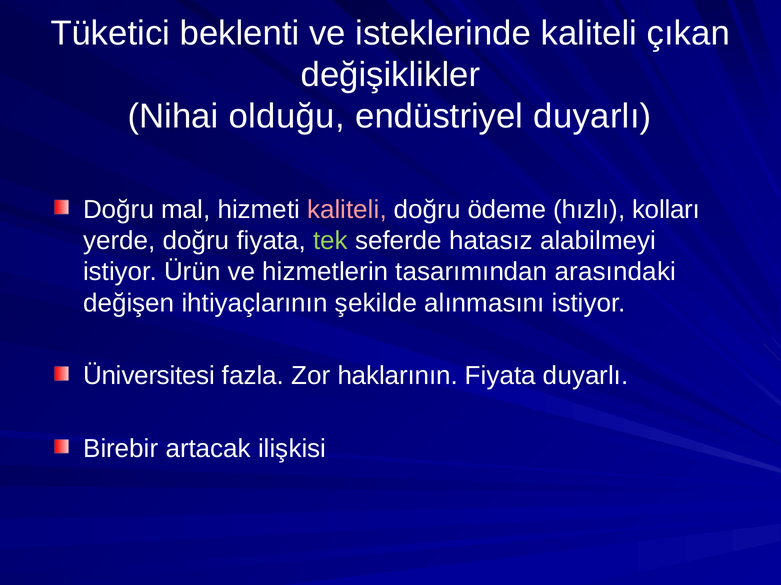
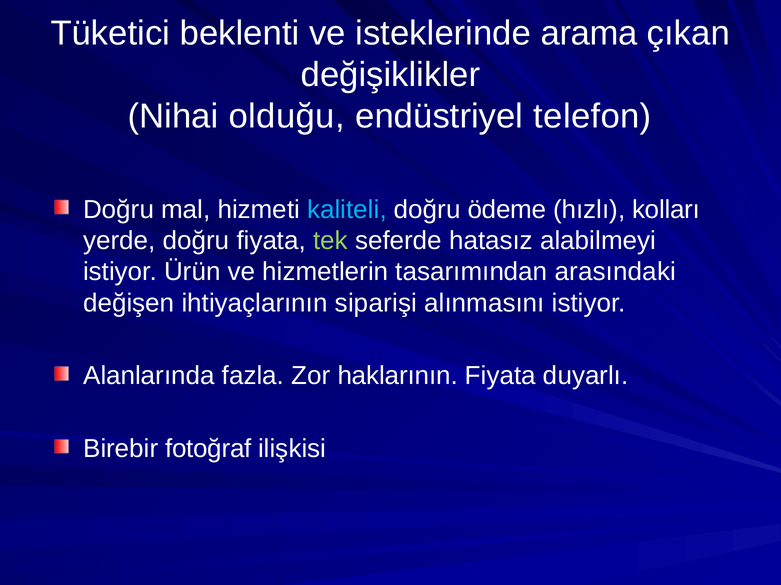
isteklerinde kaliteli: kaliteli -> arama (589, 33)
endüstriyel duyarlı: duyarlı -> telefon (592, 117)
kaliteli colour: pink -> light blue (347, 210)
şekilde: şekilde -> siparişi (376, 303)
Üniversitesi: Üniversitesi -> Alanlarında (149, 376)
artacak: artacak -> fotoğraf (208, 449)
